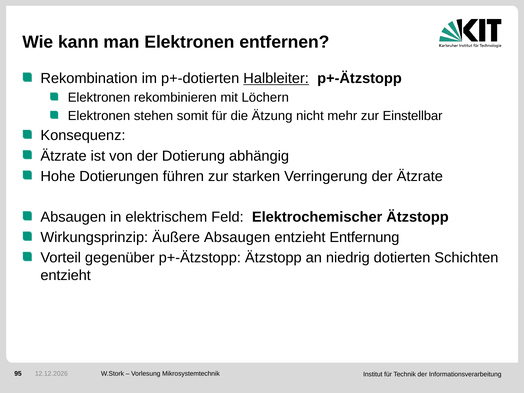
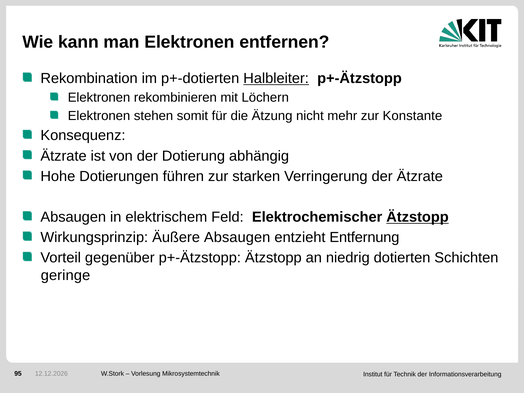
Einstellbar: Einstellbar -> Konstante (412, 116)
Ätzstopp underline: none -> present (417, 217)
entzieht: entzieht -> geringe (65, 275)
